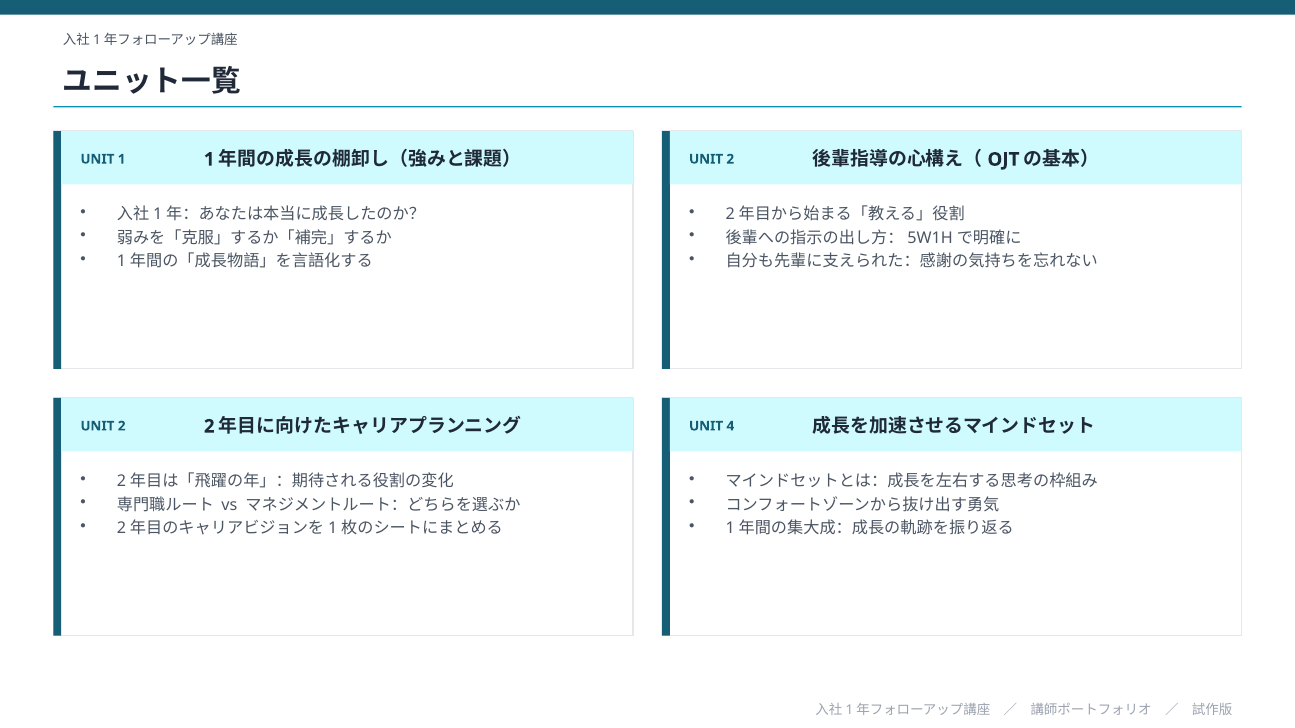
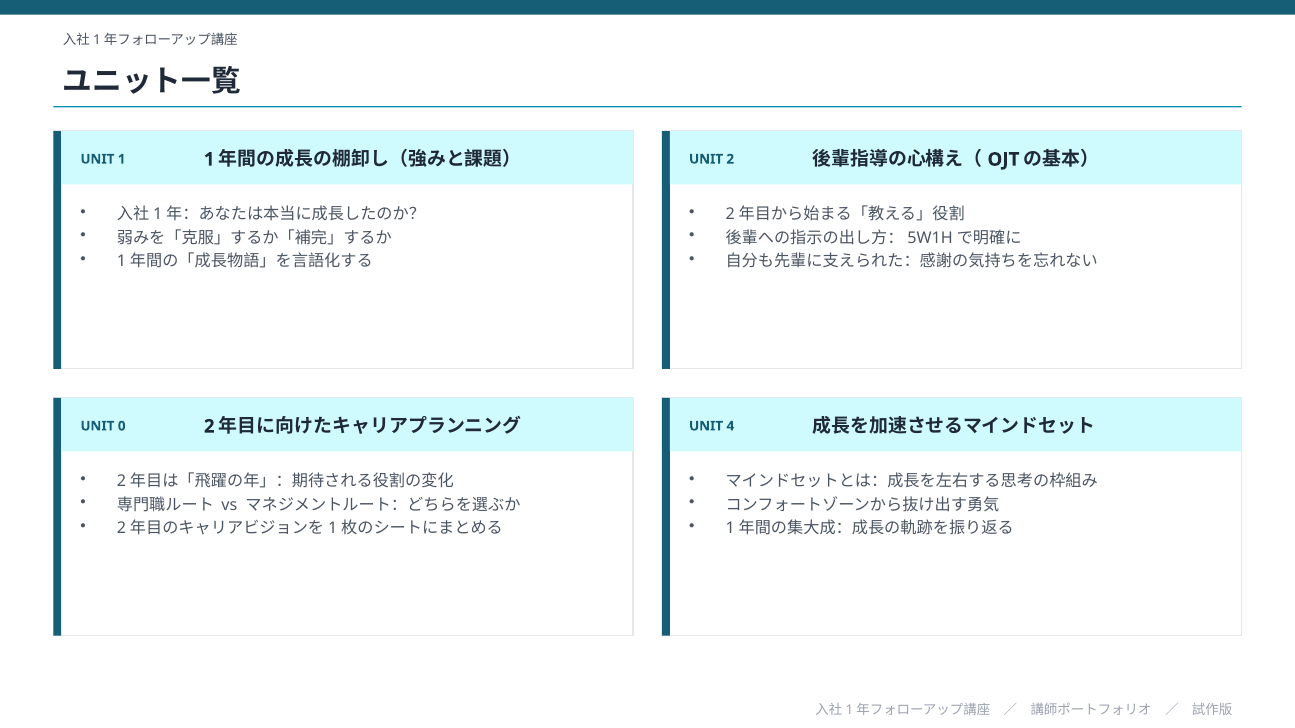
2: 2 -> 0 (122, 426)
